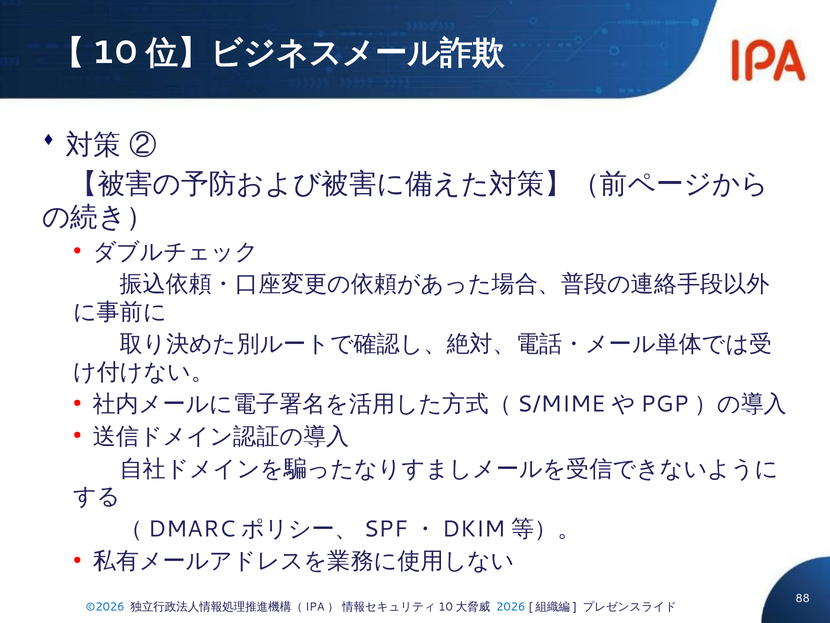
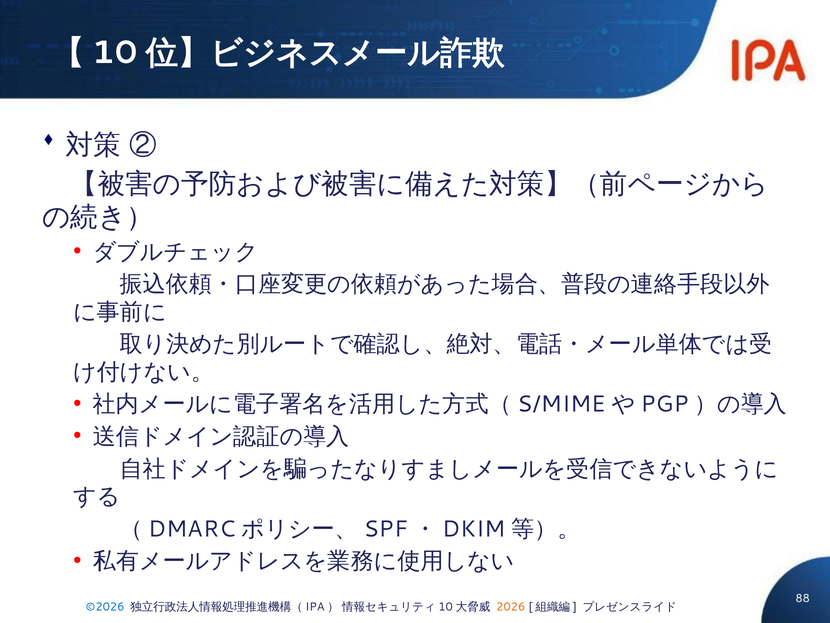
2026 colour: blue -> orange (511, 606)
